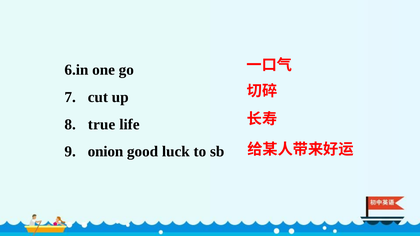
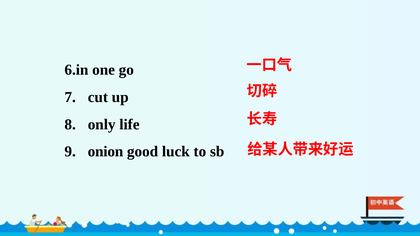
true: true -> only (102, 125)
